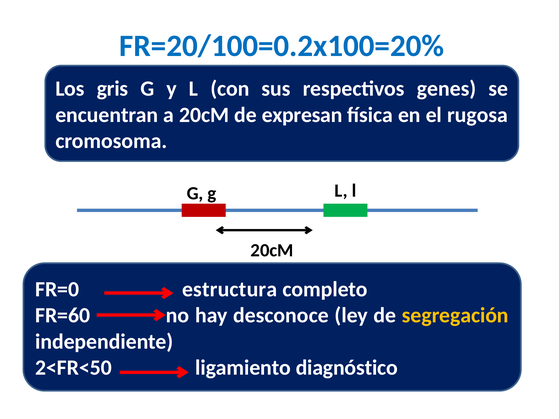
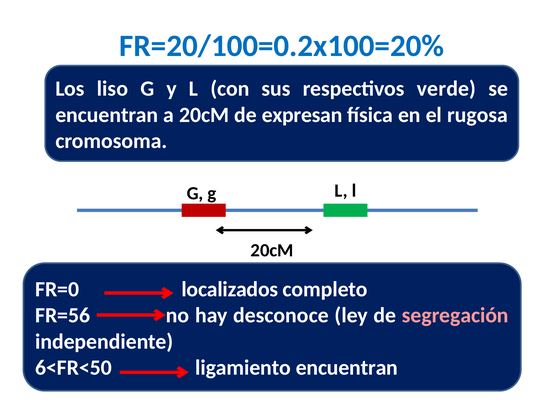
gris: gris -> liso (112, 89)
genes: genes -> verde (446, 89)
estructura: estructura -> localizados (230, 290)
FR=60: FR=60 -> FR=56 (63, 316)
segregación colour: yellow -> pink (455, 316)
2<FR<50: 2<FR<50 -> 6<FR<50 (74, 368)
ligamiento diagnóstico: diagnóstico -> encuentran (347, 368)
